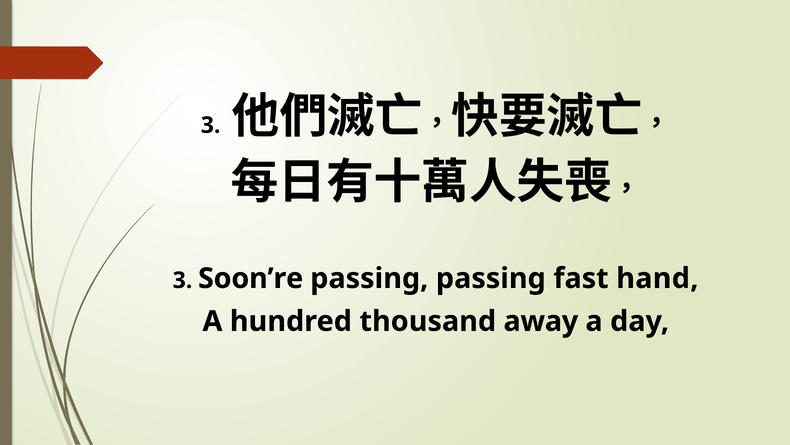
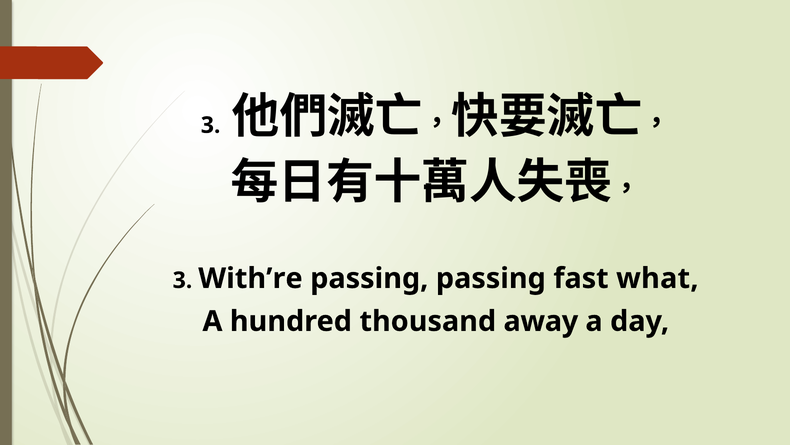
Soon’re: Soon’re -> With’re (250, 278)
hand: hand -> what (657, 278)
